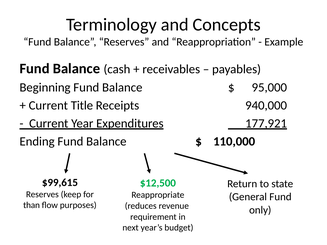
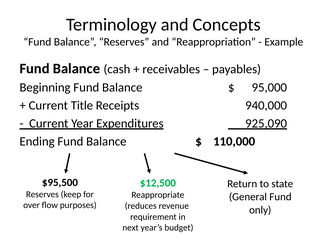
177,921: 177,921 -> 925,090 (266, 124)
$99,615: $99,615 -> $95,500 (60, 183)
than: than -> over (32, 205)
